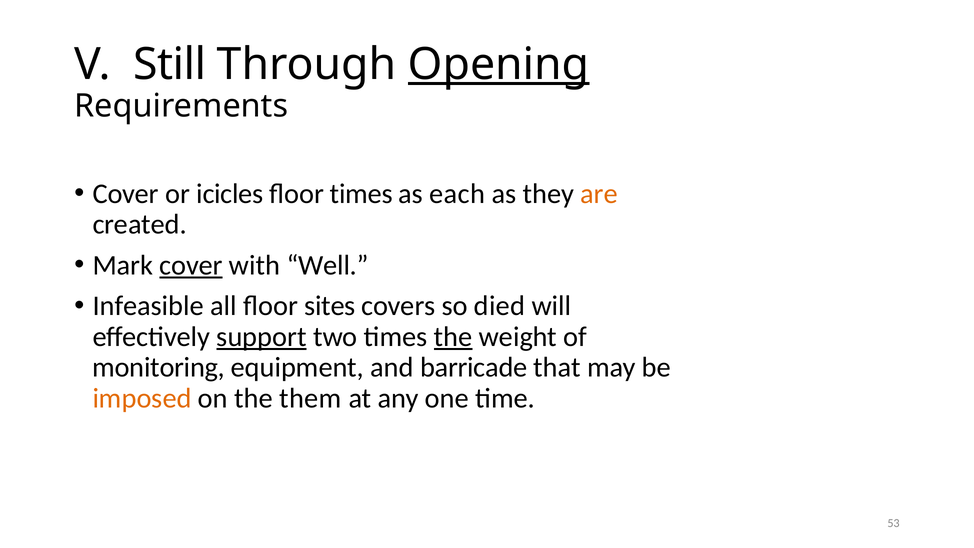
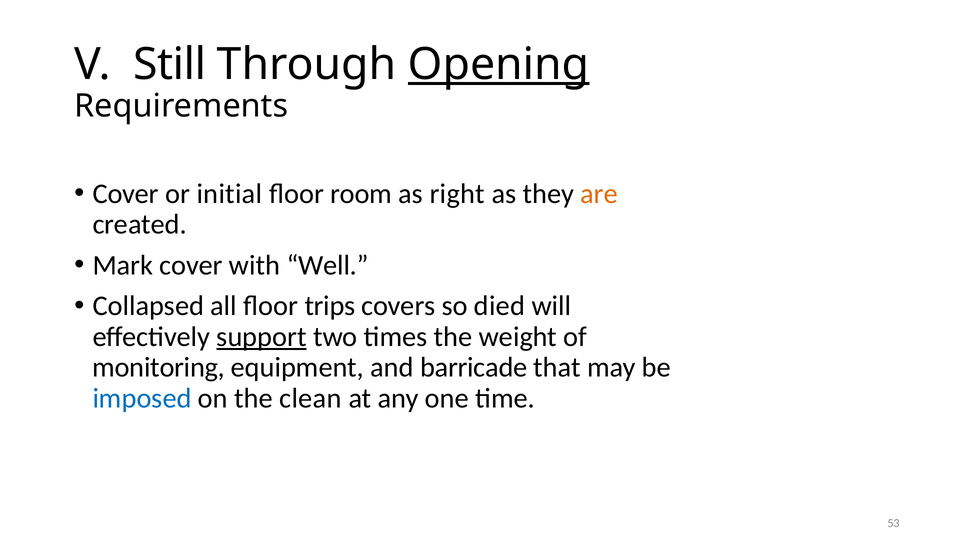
icicles: icicles -> initial (230, 194)
floor times: times -> room (361, 194)
each: each -> right (457, 194)
cover underline: present -> none (191, 265)
Infeasible: Infeasible -> Collapsed (148, 306)
sites: sites -> trips (330, 306)
the underline: present -> none (453, 337)
imposed colour: orange -> blue (142, 398)
them: them -> clean (310, 398)
